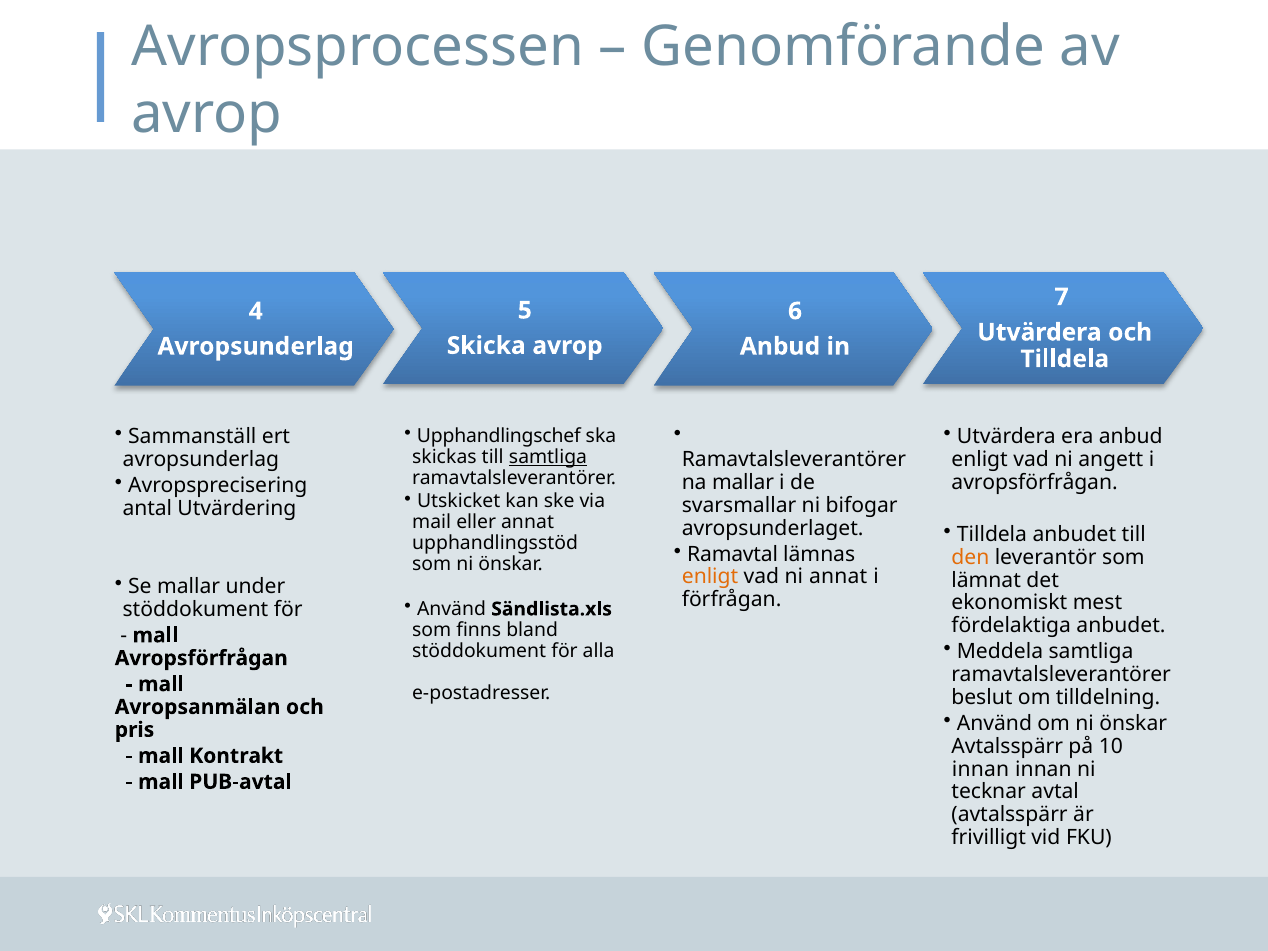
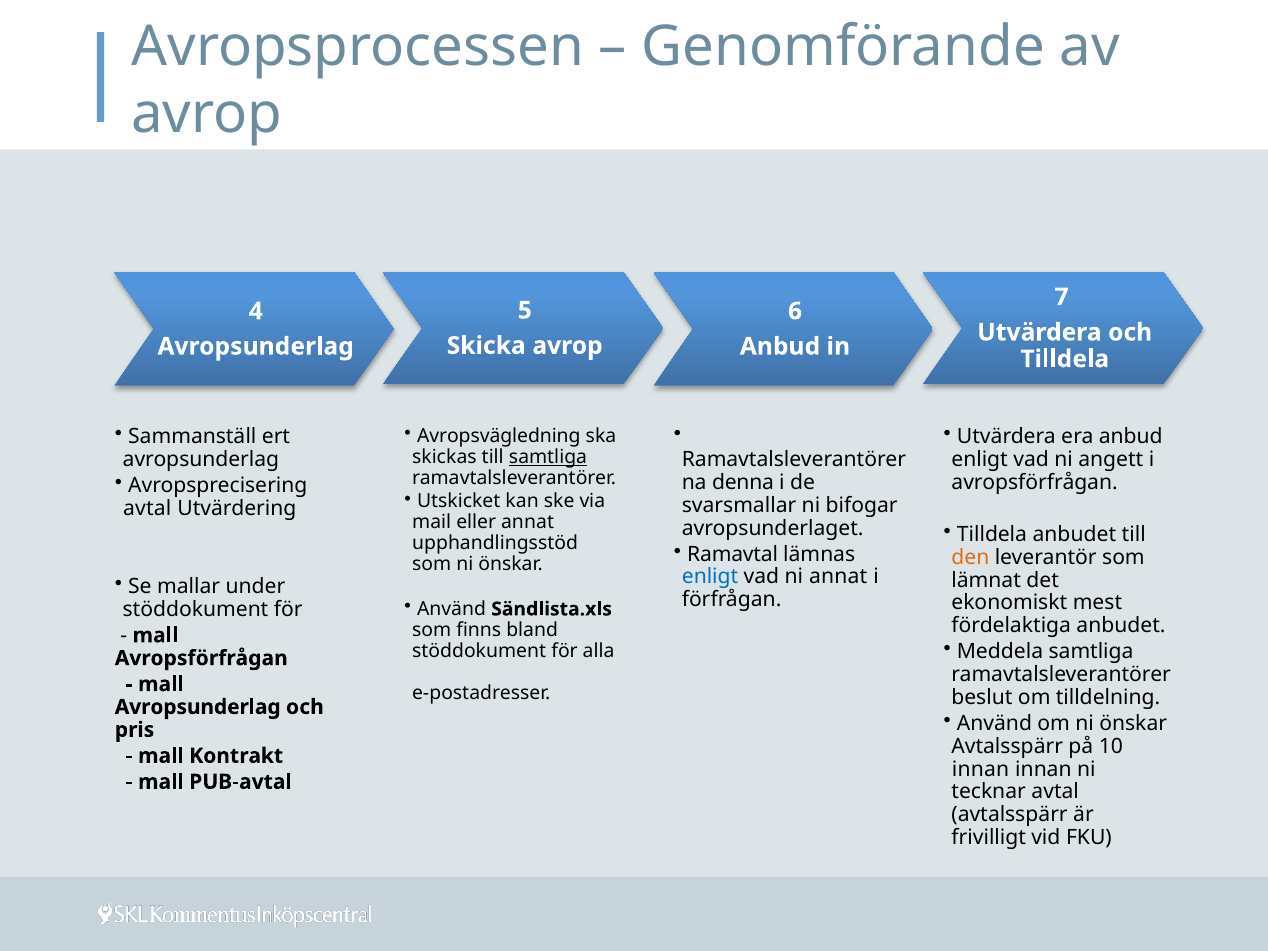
Upphandlingschef: Upphandlingschef -> Avropsvägledning (499, 436)
mallar: mallar -> denna (743, 483)
antal: antal -> avtal (147, 509)
enligt colour: orange -> blue (710, 577)
Avropsanmälan: Avropsanmälan -> Avropsunderlag (198, 707)
